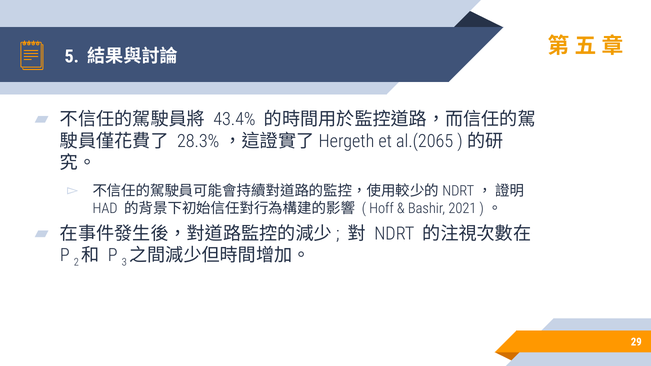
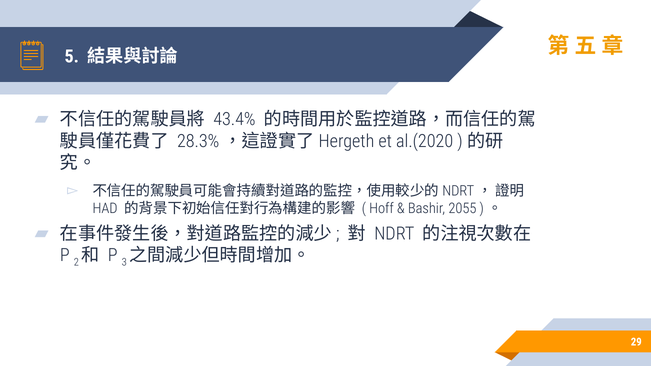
al.(2065: al.(2065 -> al.(2020 (425, 141)
2021: 2021 -> 2055 (462, 209)
